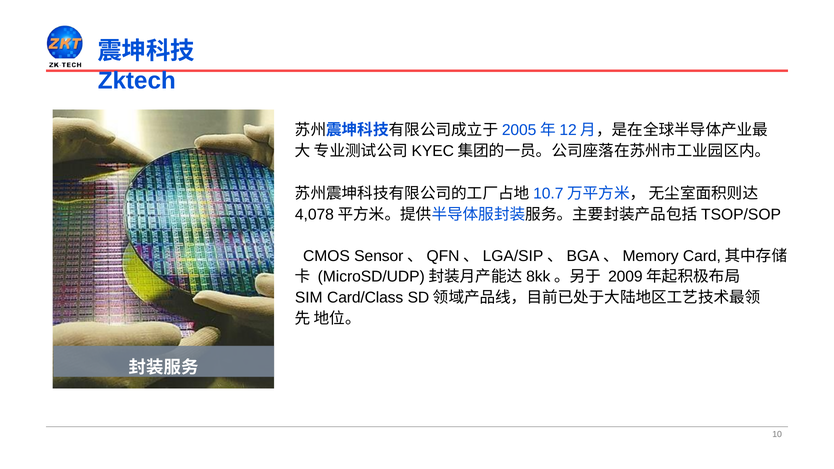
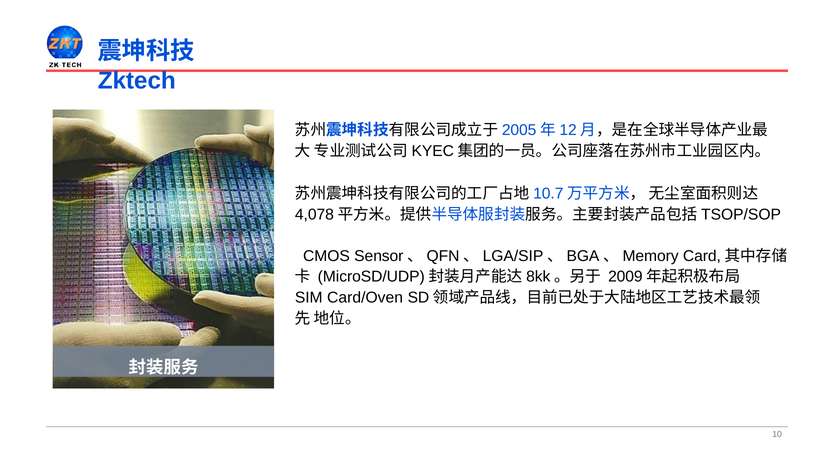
Card/Class: Card/Class -> Card/Oven (365, 298)
